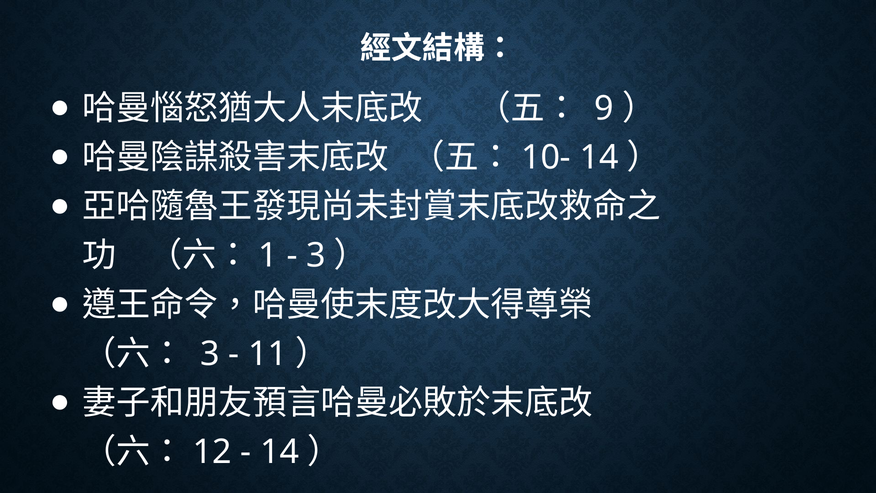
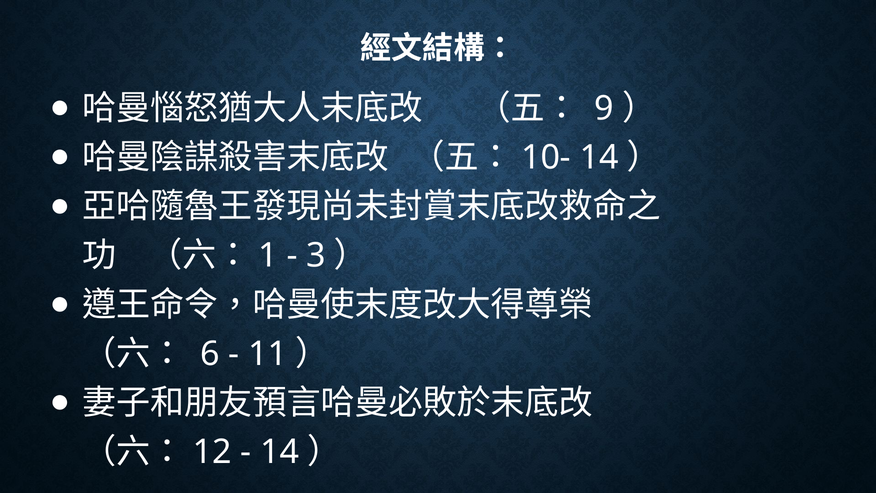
3: 3 -> 6 (210, 354)
